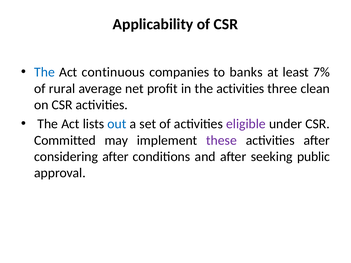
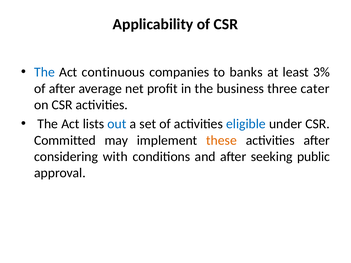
7%: 7% -> 3% (321, 72)
of rural: rural -> after (62, 89)
the activities: activities -> business (240, 89)
clean: clean -> cater (315, 89)
eligible colour: purple -> blue (246, 124)
these colour: purple -> orange (221, 140)
considering after: after -> with (115, 157)
